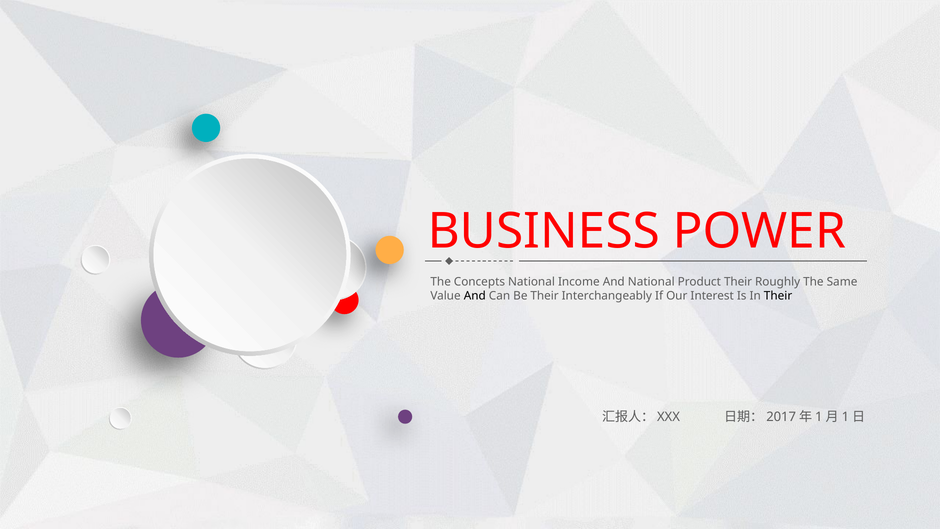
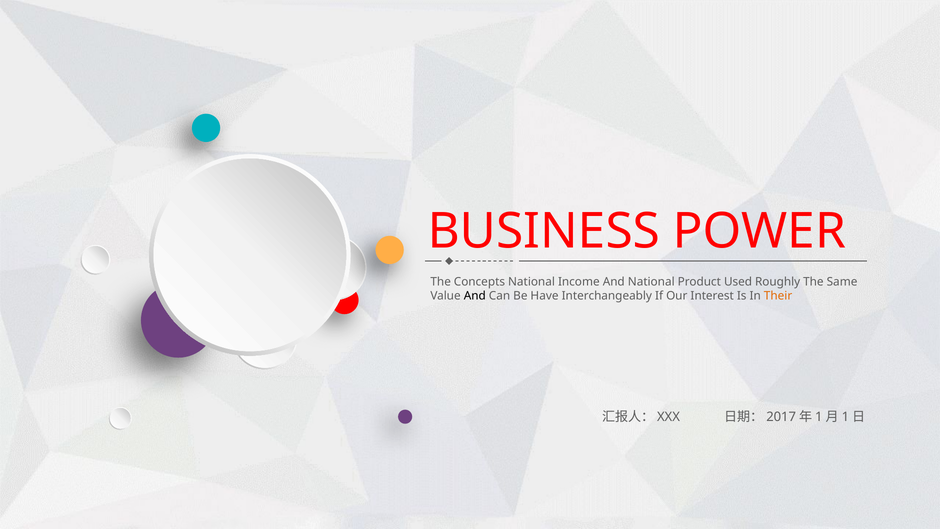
Product Their: Their -> Used (738, 282)
Be Their: Their -> Have (545, 296)
Their colour: black -> orange (778, 296)
